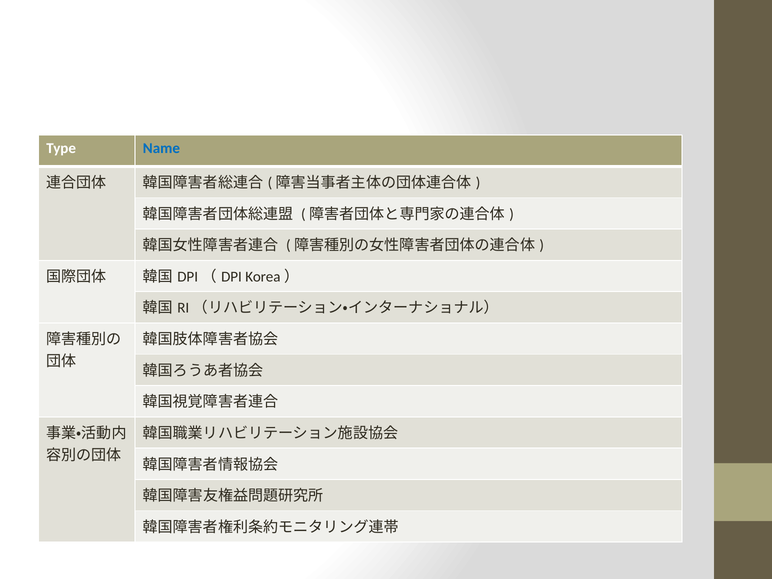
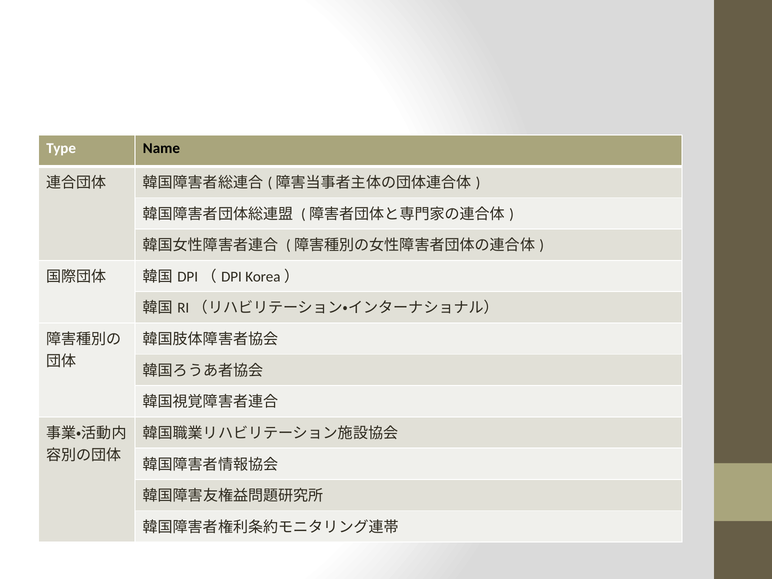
Name colour: blue -> black (161, 148)
